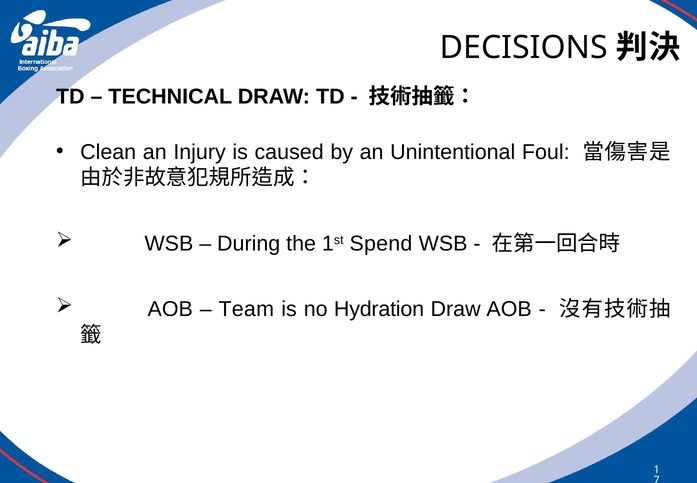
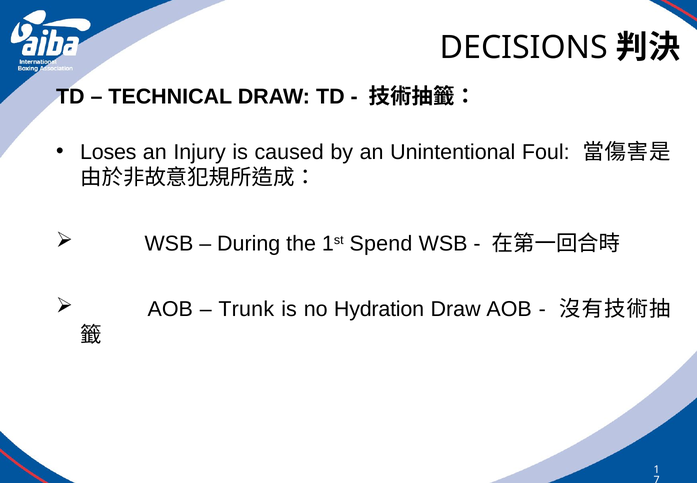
Clean: Clean -> Loses (108, 152)
Team: Team -> Trunk (246, 309)
